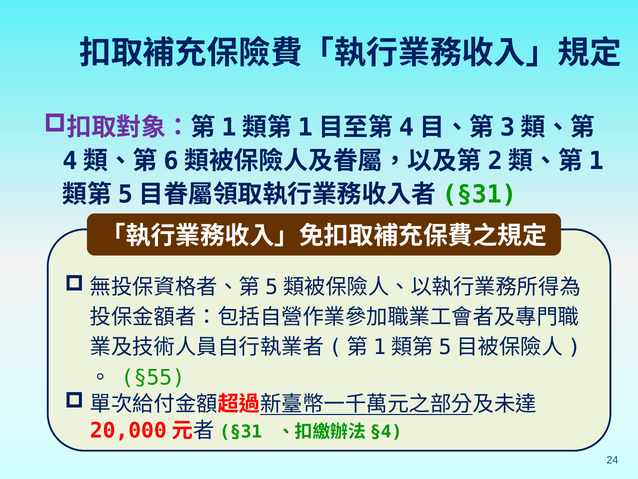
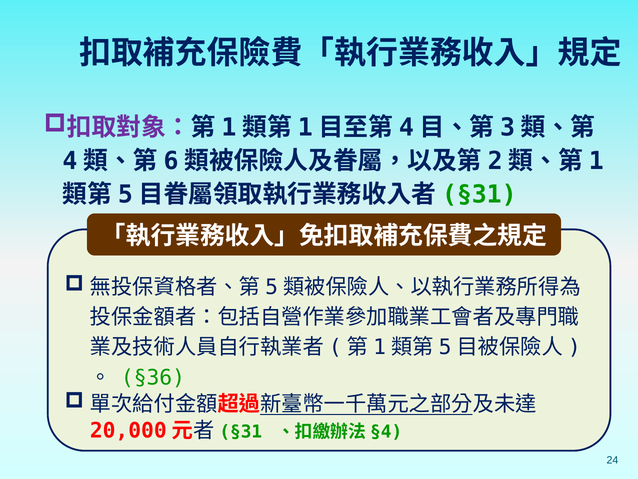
§55: §55 -> §36 (153, 377)
